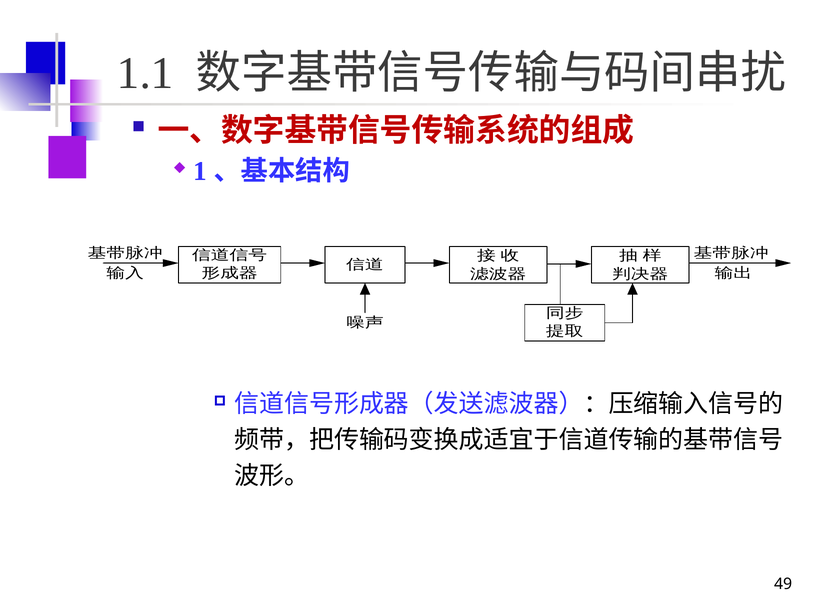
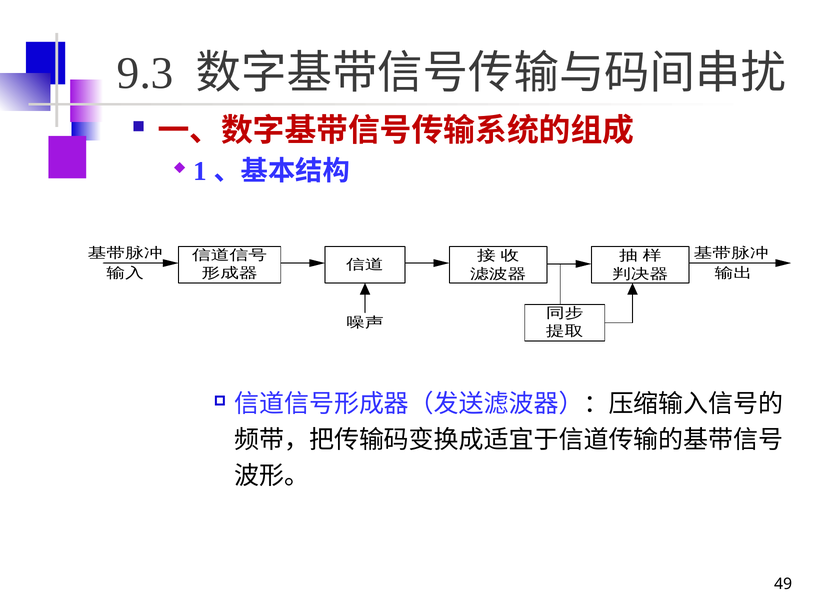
1.1: 1.1 -> 9.3 (145, 73)
